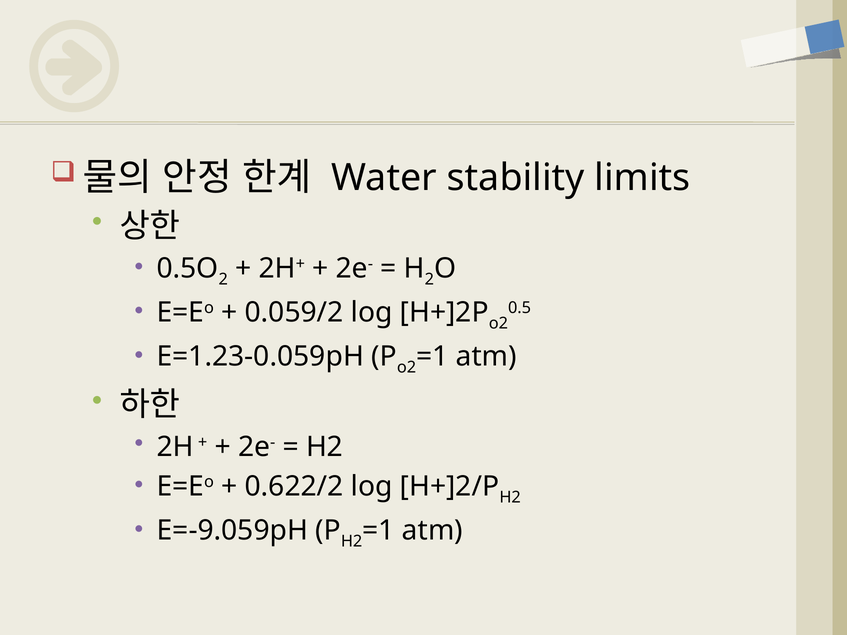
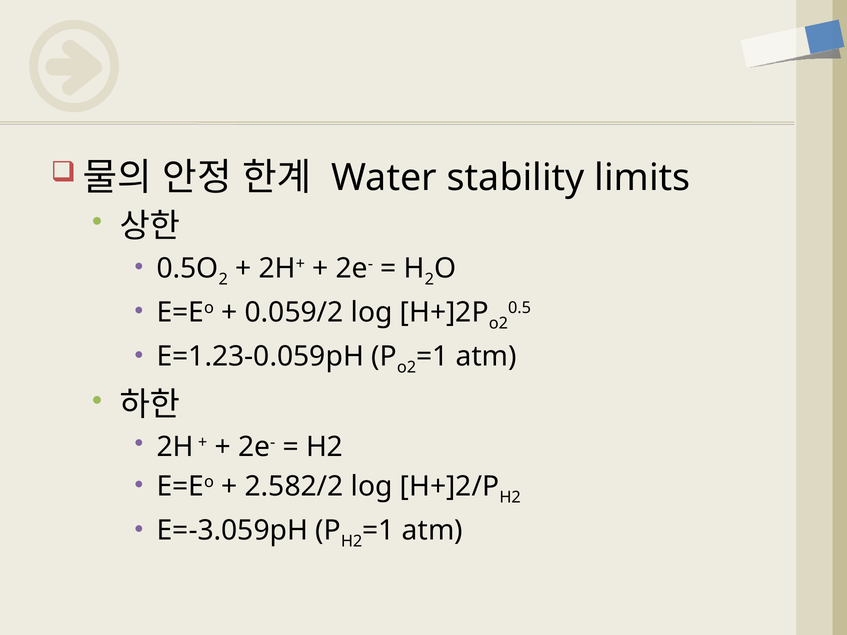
0.622/2: 0.622/2 -> 2.582/2 (294, 487)
E=-9.059pH: E=-9.059pH -> E=-3.059pH (232, 531)
